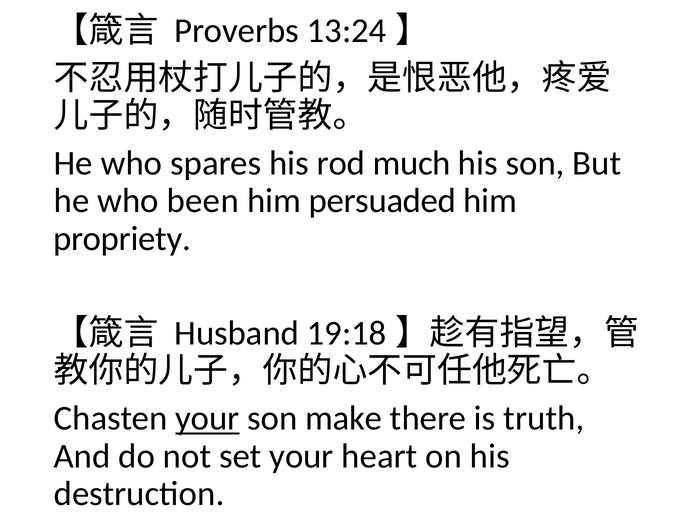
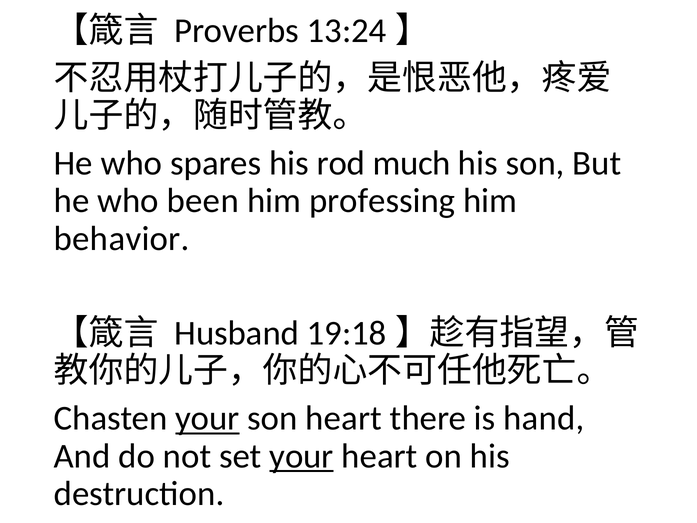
persuaded: persuaded -> professing (382, 201)
propriety: propriety -> behavior (122, 239)
son make: make -> heart (344, 418)
truth: truth -> hand (544, 418)
your underline: none -> present (301, 456)
